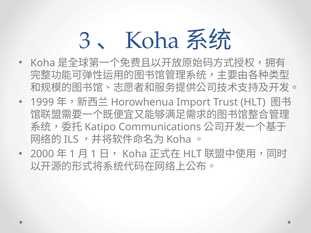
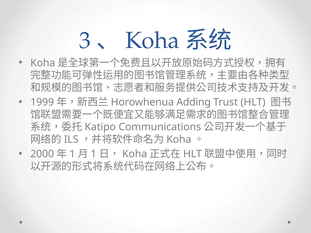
Import: Import -> Adding (194, 102)
